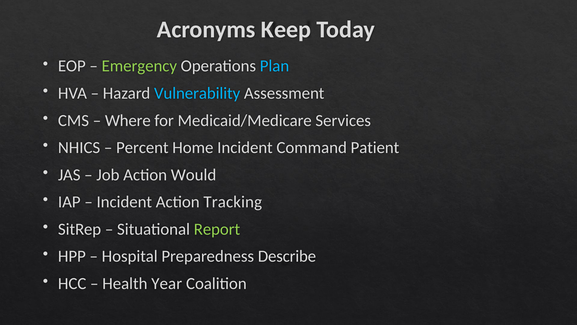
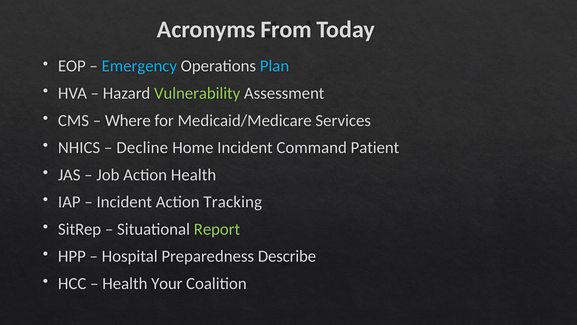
Keep: Keep -> From (286, 30)
Emergency colour: light green -> light blue (139, 66)
Vulnerability colour: light blue -> light green (197, 93)
Percent: Percent -> Decline (142, 147)
Action Would: Would -> Health (194, 175)
Year: Year -> Your (167, 283)
